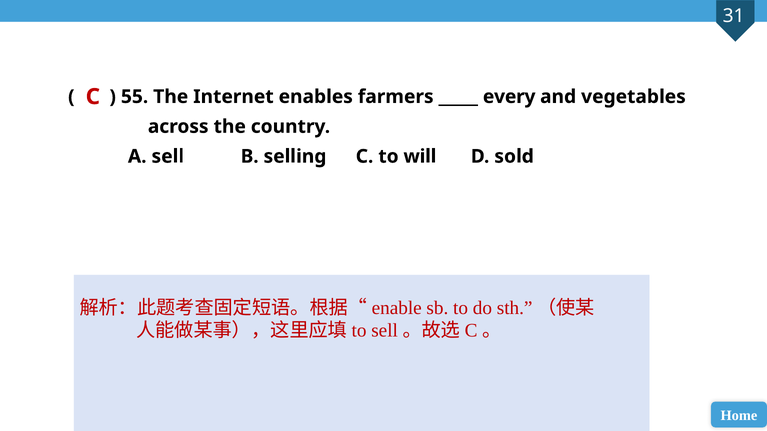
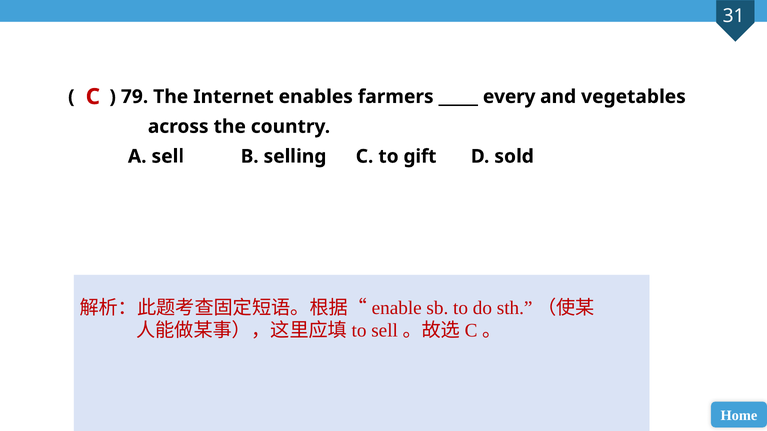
55: 55 -> 79 (135, 97)
will: will -> gift (420, 157)
